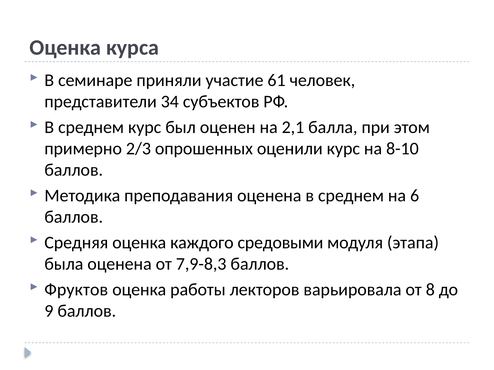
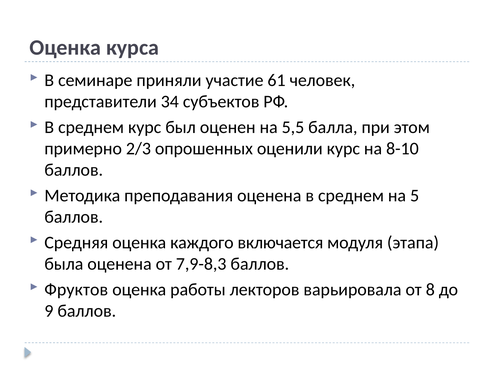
2,1: 2,1 -> 5,5 (293, 127)
6: 6 -> 5 (415, 196)
средовыми: средовыми -> включается (280, 243)
